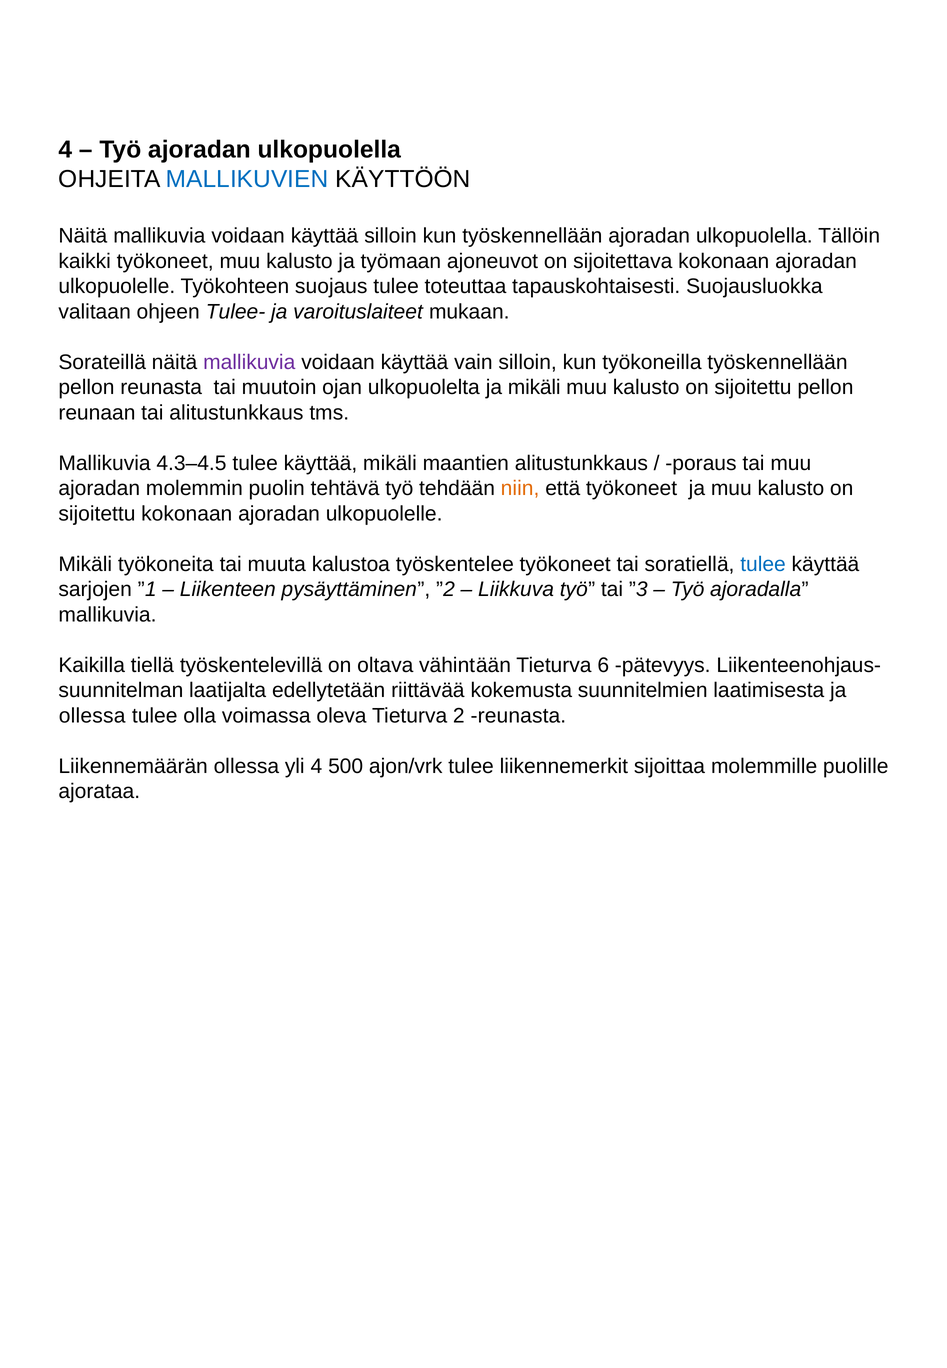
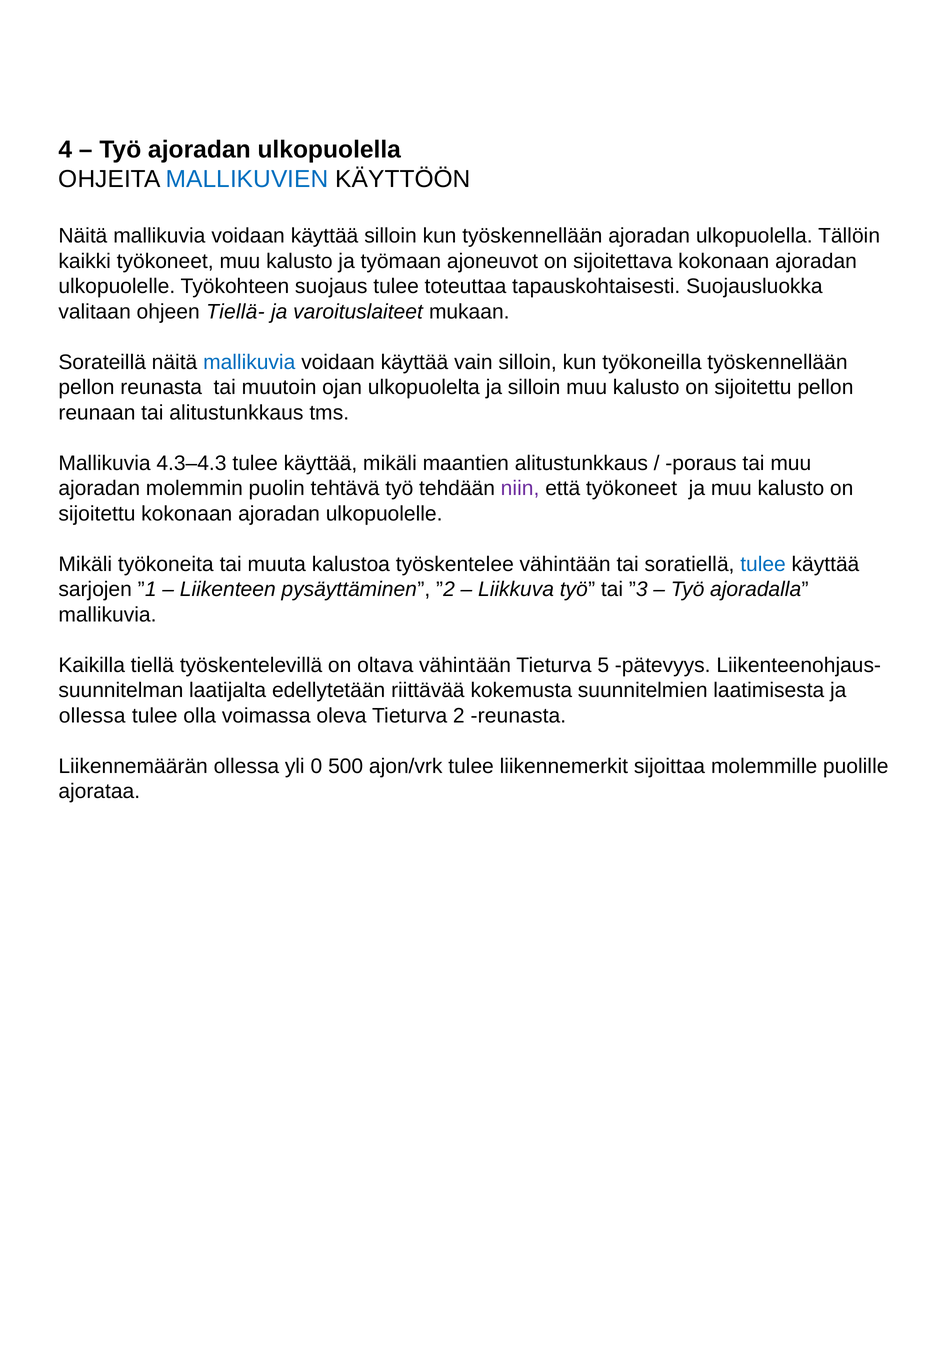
Tulee-: Tulee- -> Tiellä- (235, 312)
mallikuvia colour: purple -> blue (249, 362)
ja mikäli: mikäli -> silloin (534, 387)
4.3–4.5: 4.3–4.5 -> 4.3–4.3 (191, 463)
niin colour: orange -> purple (520, 488)
työskentelee työkoneet: työkoneet -> vähintään (565, 564)
6: 6 -> 5 (603, 665)
yli 4: 4 -> 0 (316, 766)
